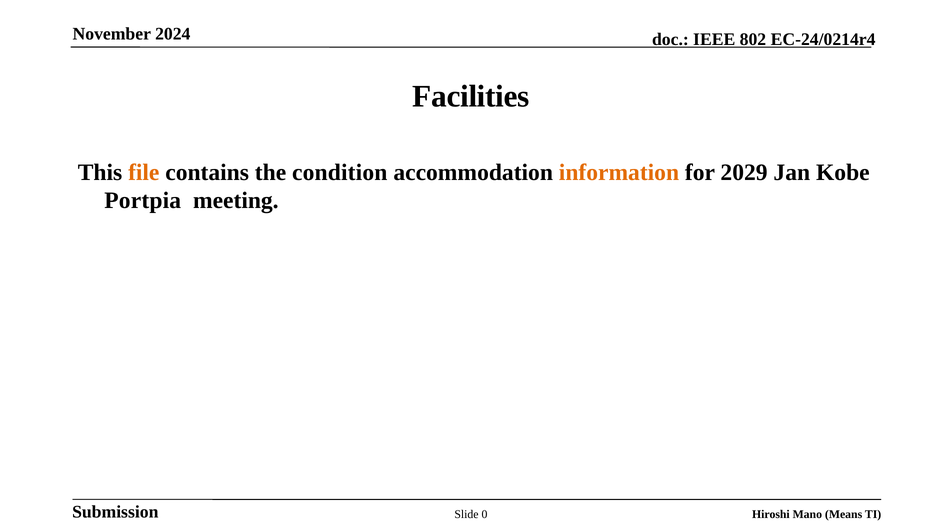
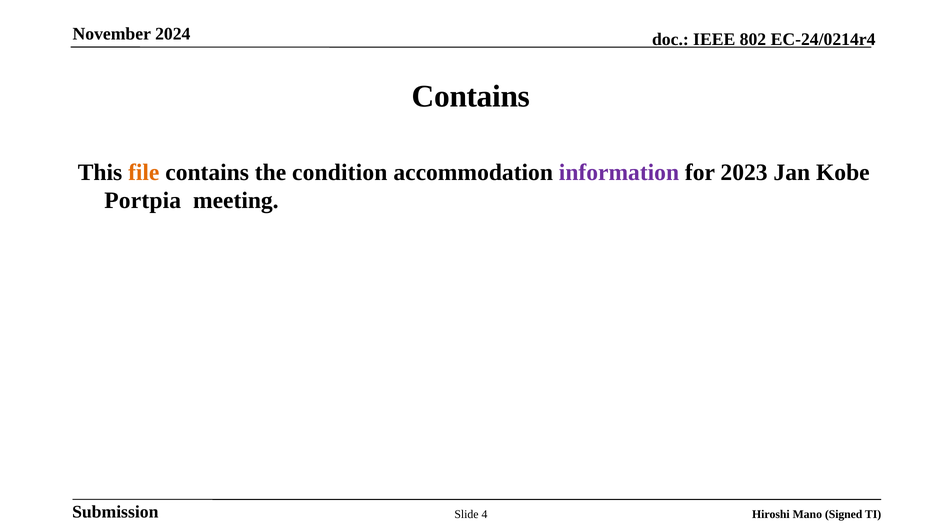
Facilities: Facilities -> Contains (471, 96)
information colour: orange -> purple (619, 172)
2029: 2029 -> 2023 (744, 172)
0: 0 -> 4 (484, 514)
Means: Means -> Signed (844, 514)
